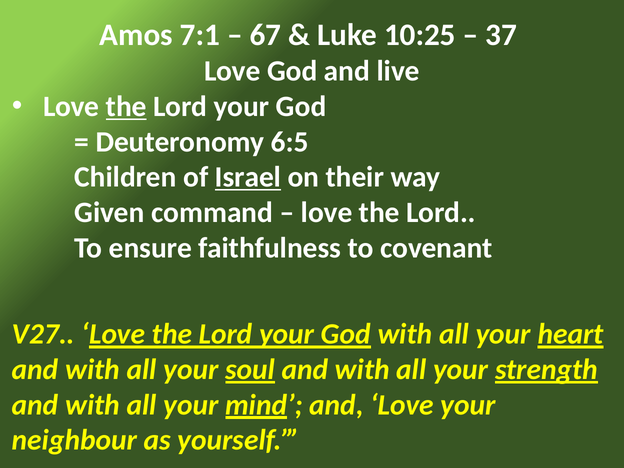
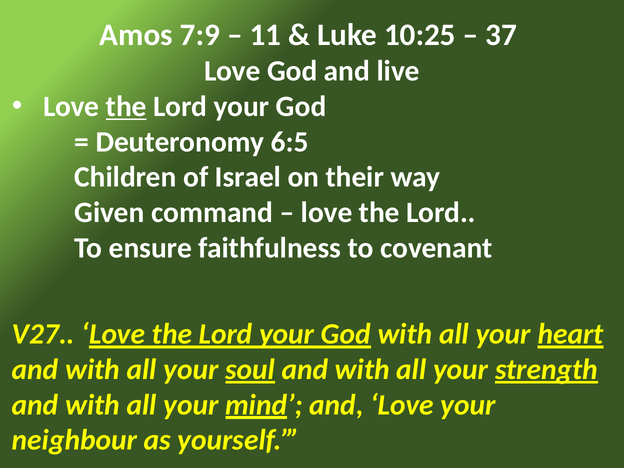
7:1: 7:1 -> 7:9 (200, 35)
67: 67 -> 11 (265, 35)
Israel underline: present -> none (248, 177)
